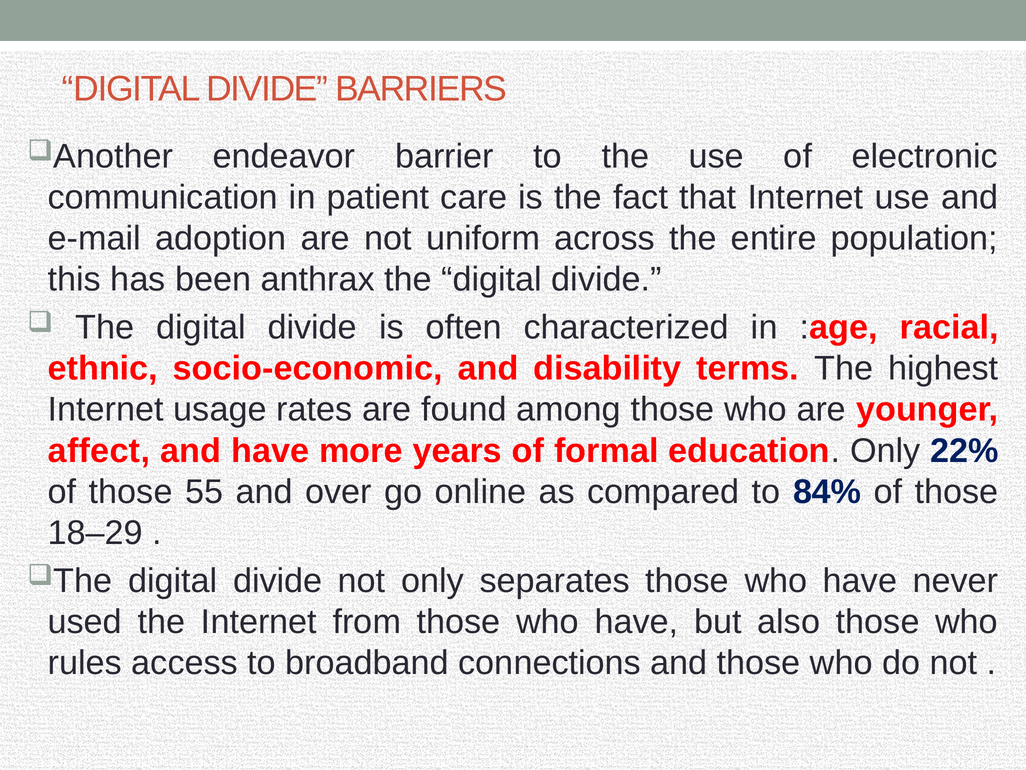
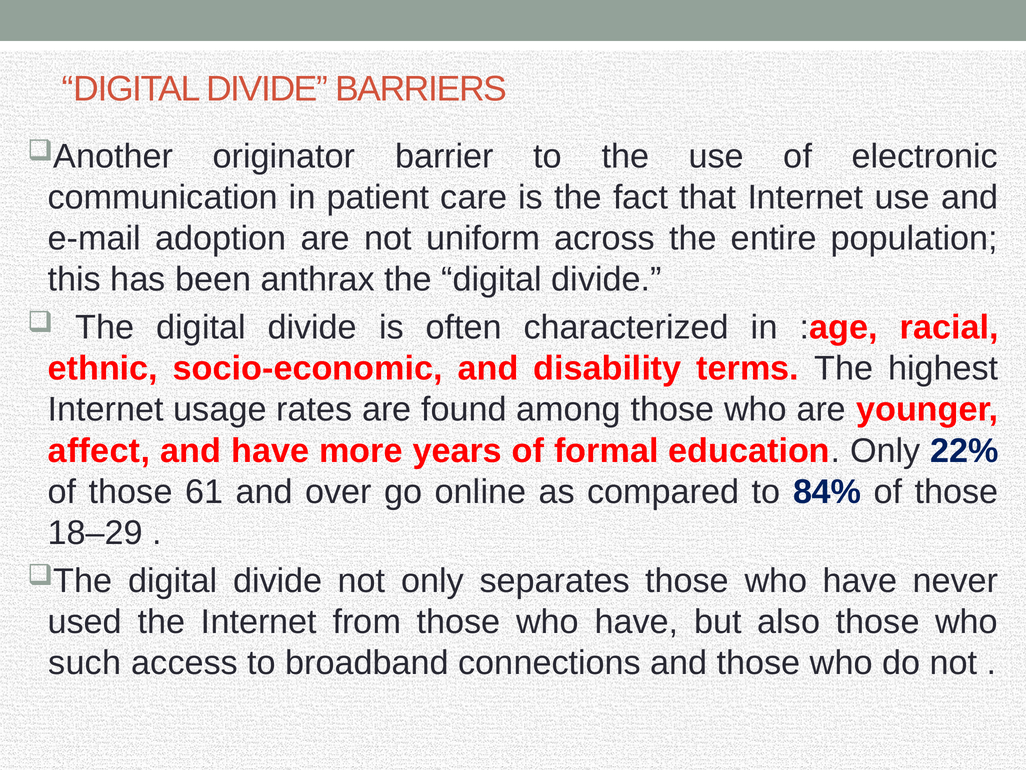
endeavor: endeavor -> originator (284, 156)
55: 55 -> 61 (204, 491)
rules: rules -> such (85, 662)
